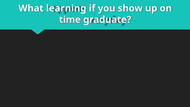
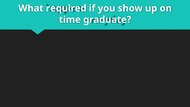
learning: learning -> required (66, 8)
